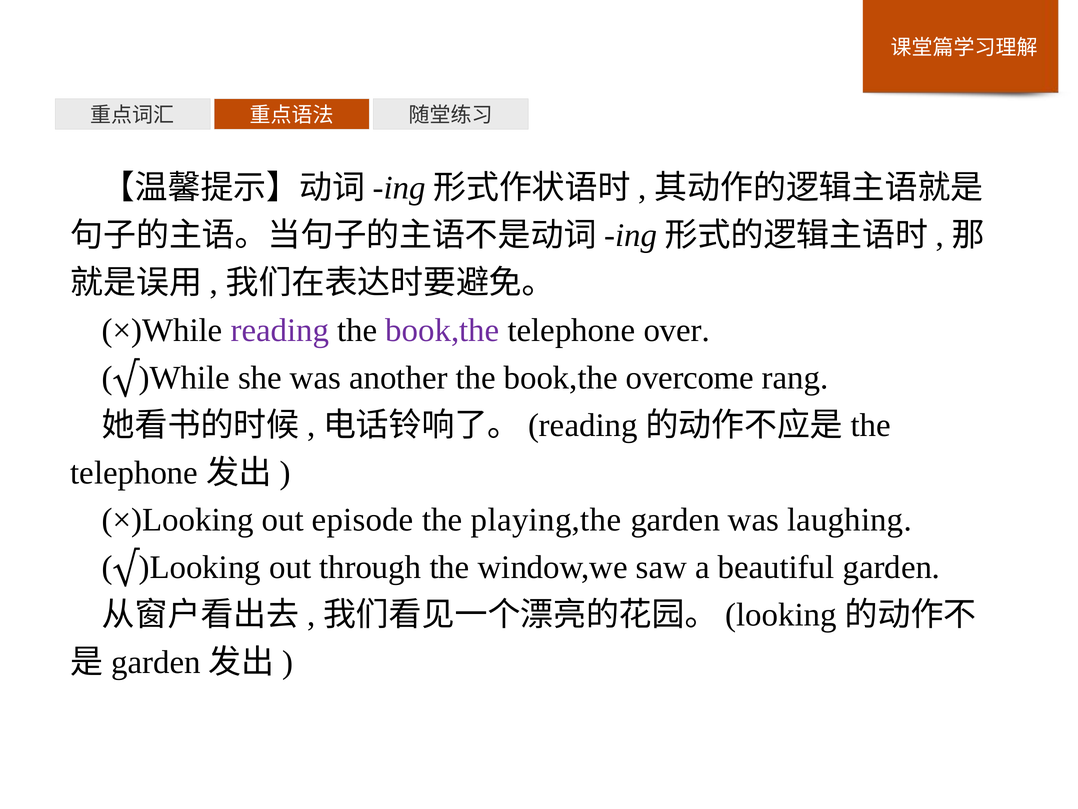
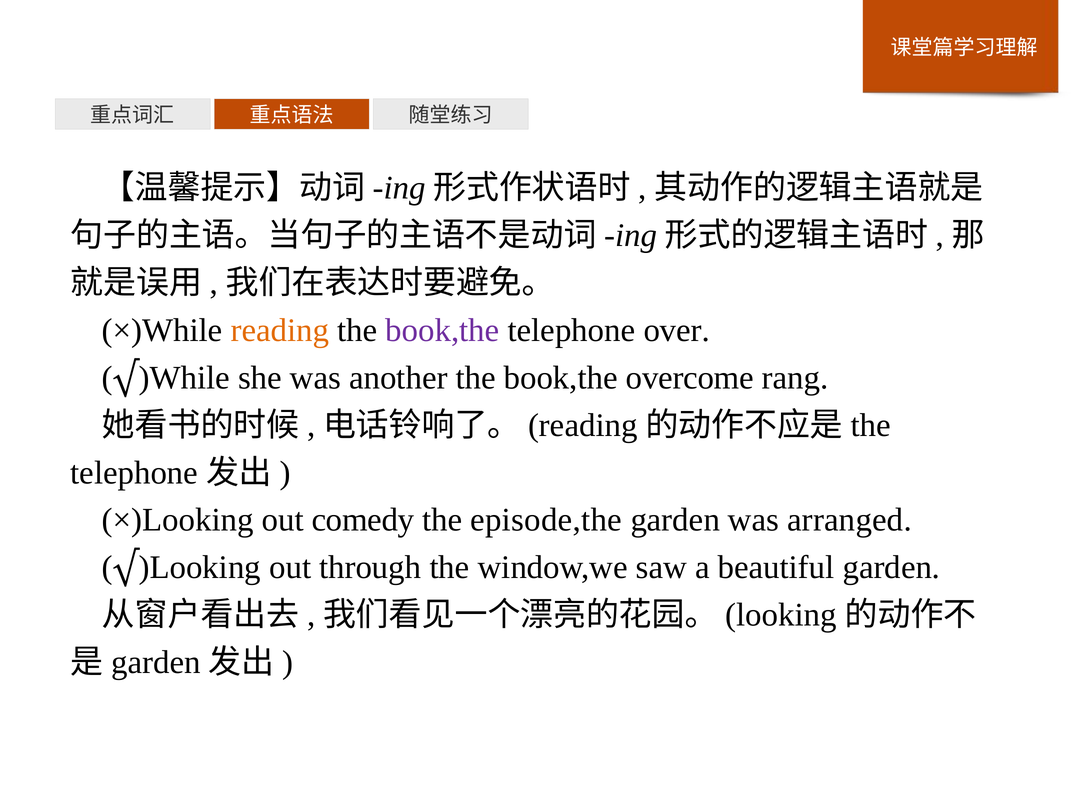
reading colour: purple -> orange (280, 330)
episode: episode -> comedy (363, 520)
playing,the: playing,the -> episode,the (546, 520)
laughing: laughing -> arranged (849, 520)
